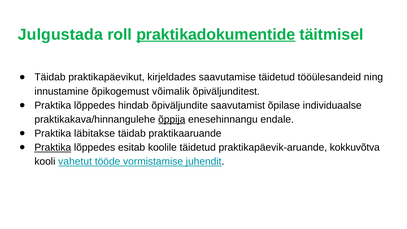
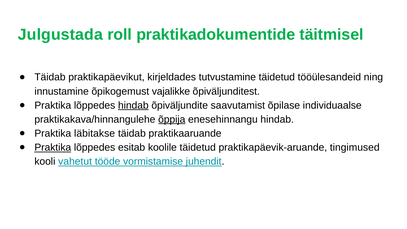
praktikadokumentide underline: present -> none (216, 34)
saavutamise: saavutamise -> tutvustamine (227, 77)
võimalik: võimalik -> vajalikke (171, 91)
hindab underline: none -> present (133, 105)
enesehinnangu endale: endale -> hindab (277, 119)
kokkuvõtva: kokkuvõtva -> tingimused (355, 147)
